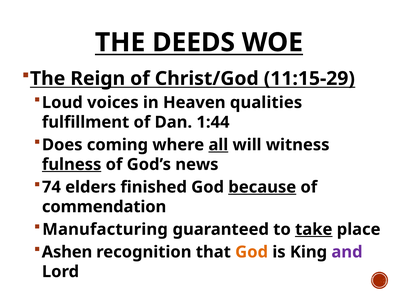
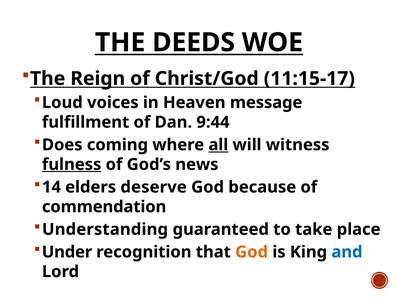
11:15-29: 11:15-29 -> 11:15-17 (309, 79)
qualities: qualities -> message (266, 103)
1:44: 1:44 -> 9:44 (213, 122)
74: 74 -> 14 (51, 187)
finished: finished -> deserve (154, 187)
because underline: present -> none (262, 187)
Manufacturing: Manufacturing -> Understanding (105, 230)
take underline: present -> none (314, 230)
Ashen: Ashen -> Under (67, 252)
and colour: purple -> blue (347, 252)
